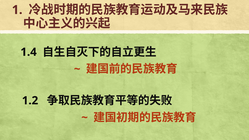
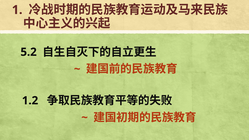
1.4: 1.4 -> 5.2 (29, 52)
